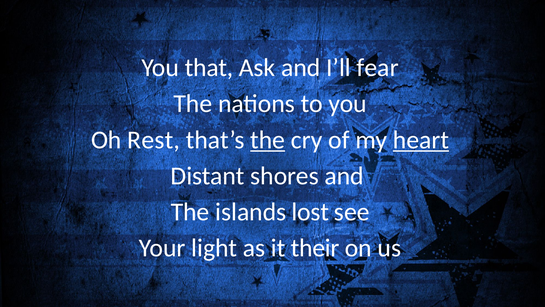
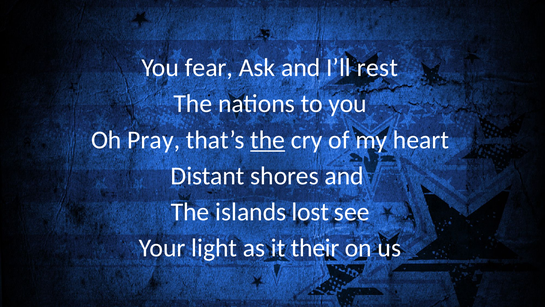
that: that -> fear (209, 68)
fear: fear -> rest (378, 68)
Rest: Rest -> Pray (154, 140)
heart underline: present -> none (421, 140)
